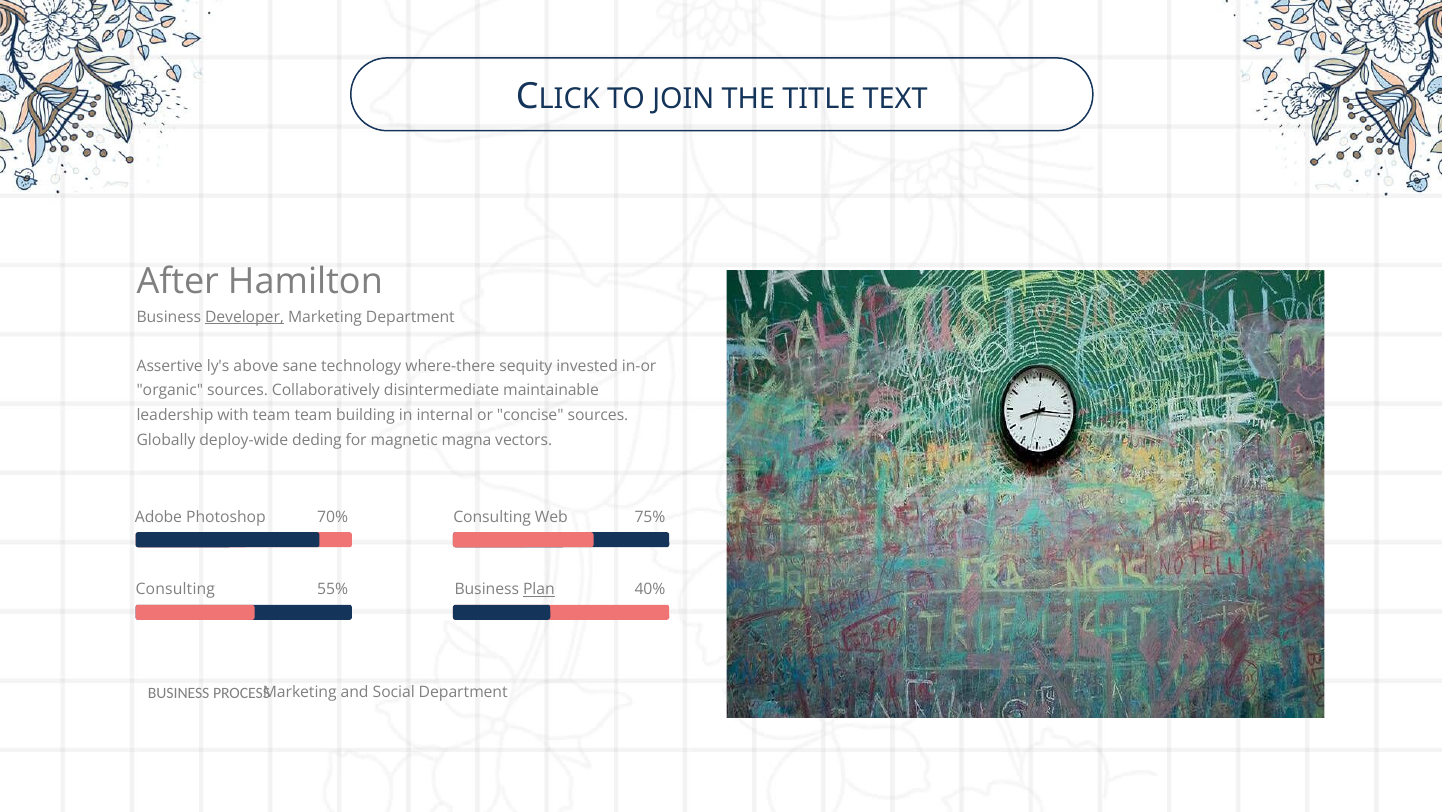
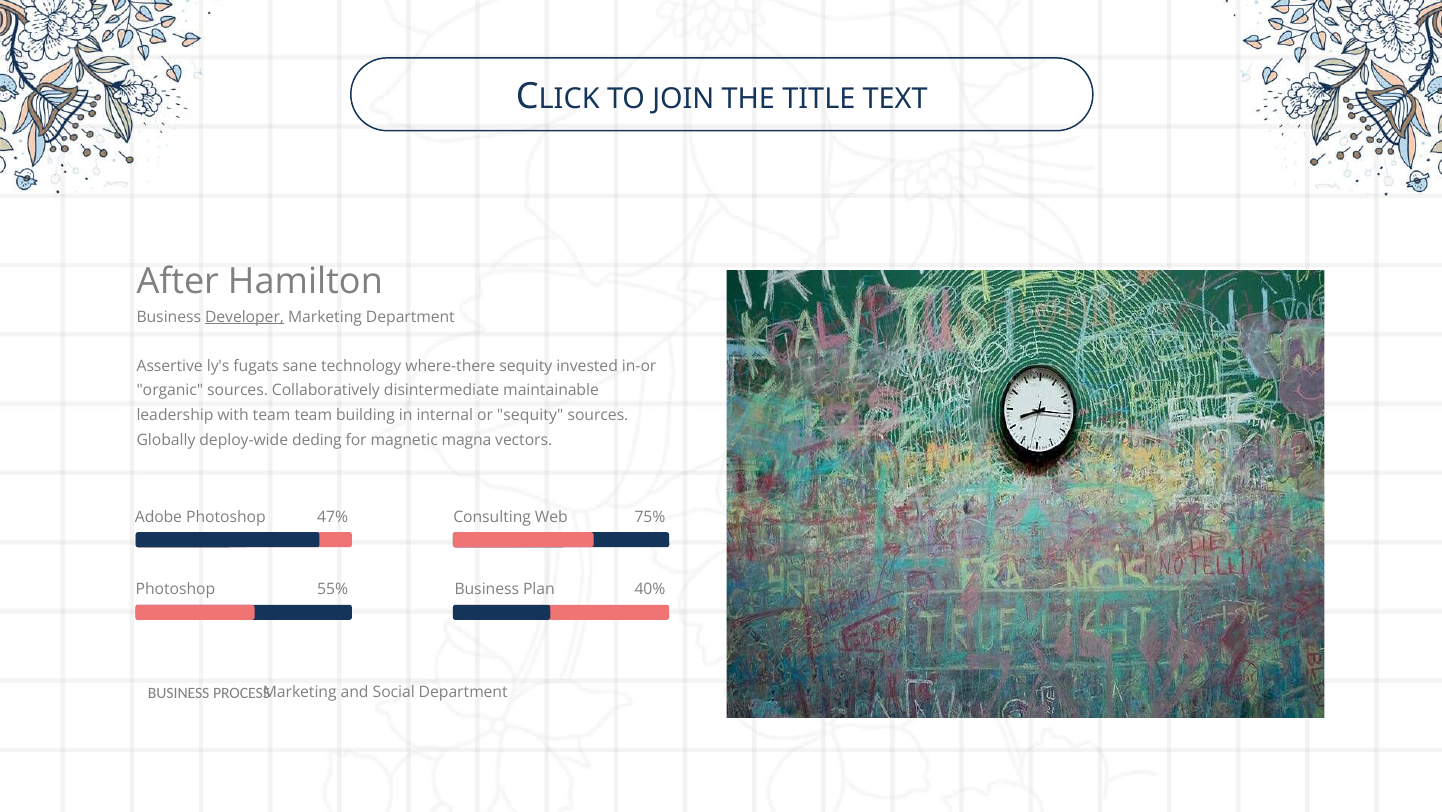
above: above -> fugats (256, 366)
or concise: concise -> sequity (530, 415)
70%: 70% -> 47% (333, 517)
Consulting: Consulting -> Photoshop (175, 589)
Plan underline: present -> none (539, 589)
